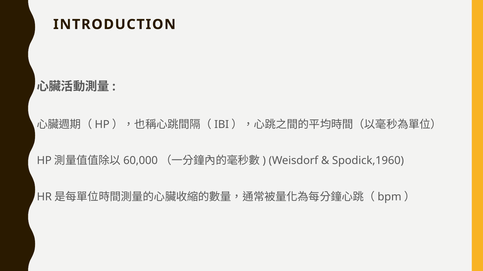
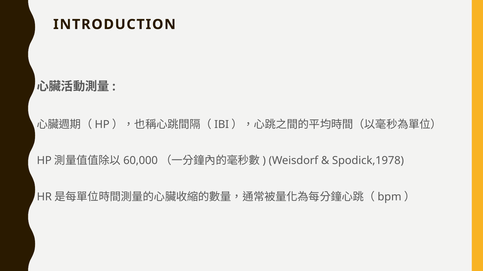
Spodick,1960: Spodick,1960 -> Spodick,1978 (368, 161)
